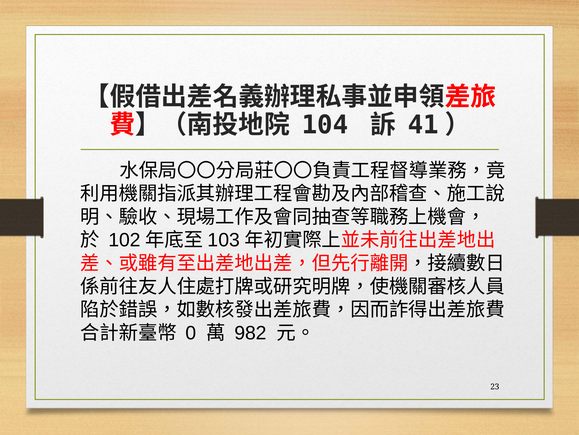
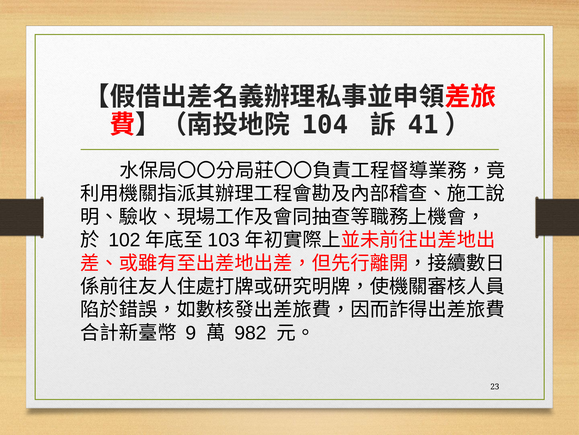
0: 0 -> 9 (191, 332)
